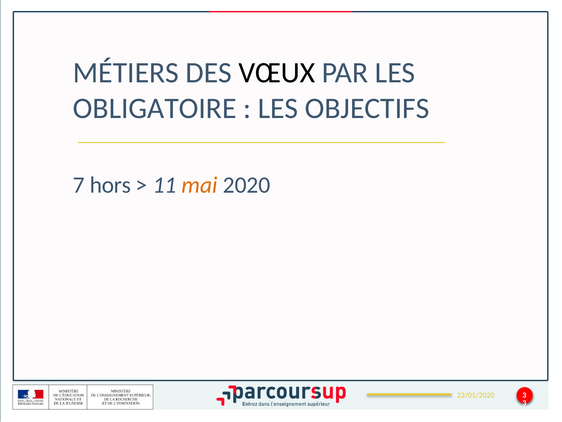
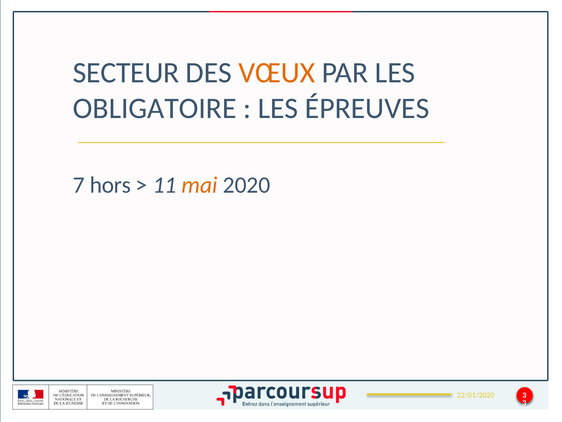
MÉTIERS: MÉTIERS -> SECTEUR (126, 72)
VŒUX colour: black -> orange (277, 72)
OBJECTIFS: OBJECTIFS -> ÉPREUVES (367, 108)
